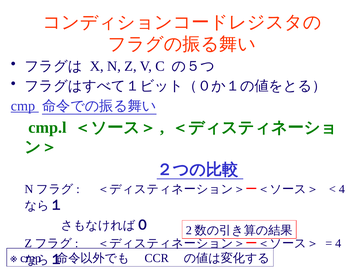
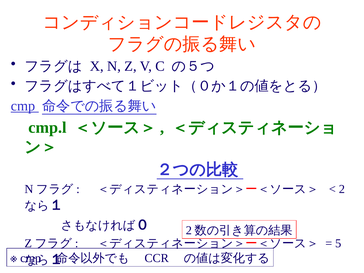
4: 4 -> 2 (342, 189)
4: 4 -> 5 (338, 243)
